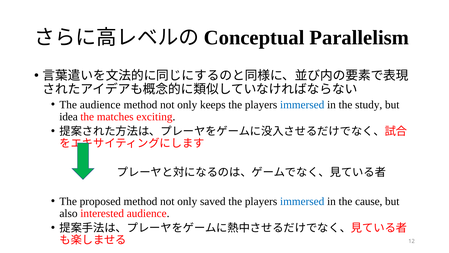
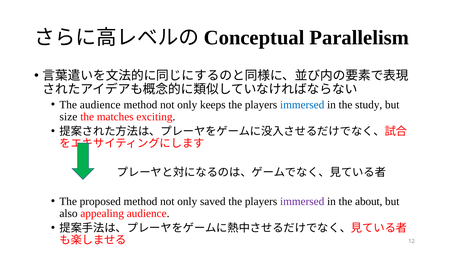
idea: idea -> size (68, 117)
immersed colour: blue -> purple (302, 201)
cause: cause -> about (369, 201)
interested: interested -> appealing (102, 213)
